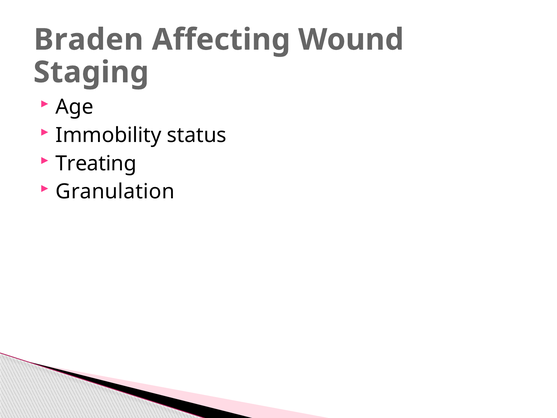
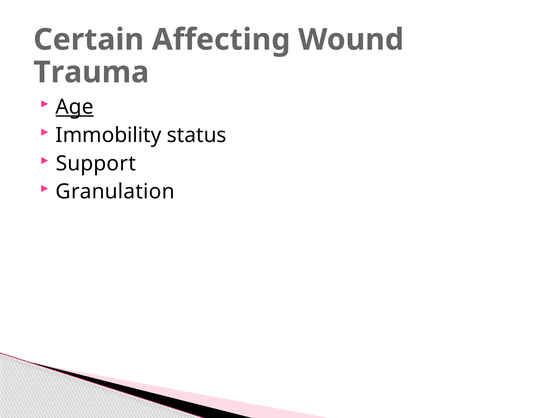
Braden: Braden -> Certain (89, 40)
Staging: Staging -> Trauma (91, 72)
Age underline: none -> present (75, 107)
Treating: Treating -> Support (96, 163)
